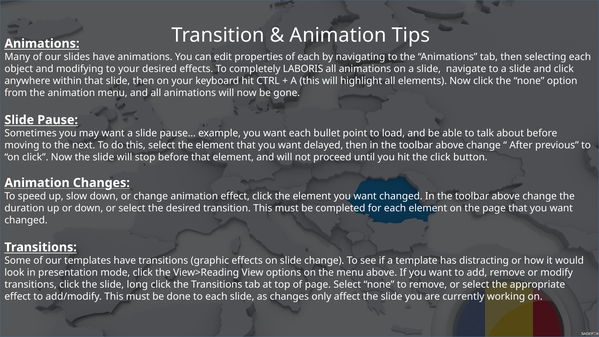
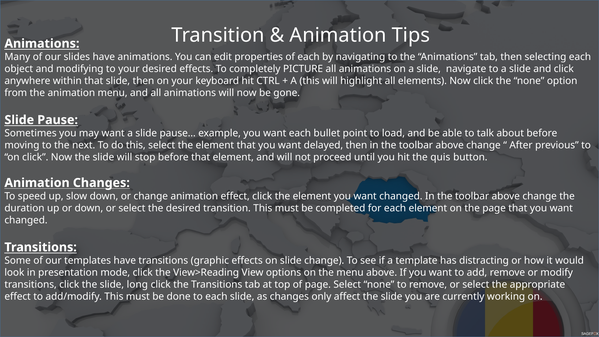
LABORIS: LABORIS -> PICTURE (303, 69)
the click: click -> quis (440, 157)
